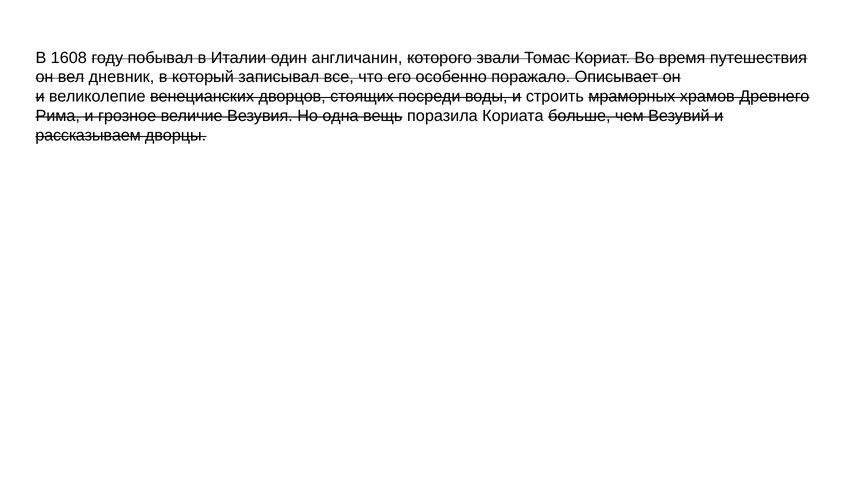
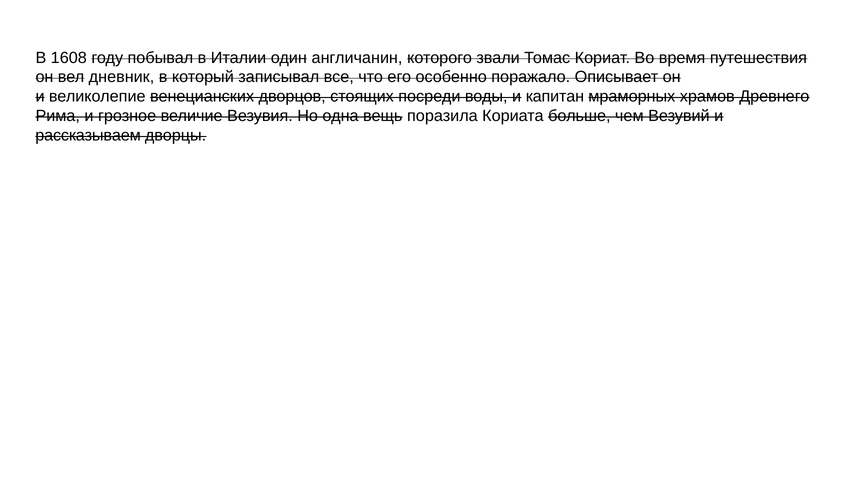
строить: строить -> капитан (555, 97)
